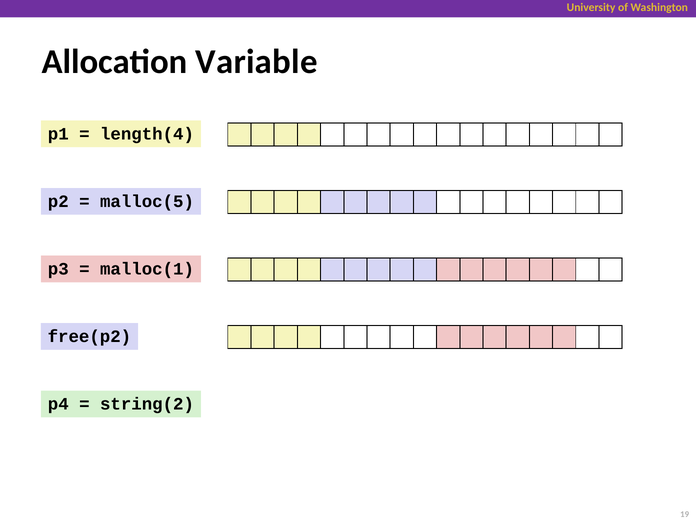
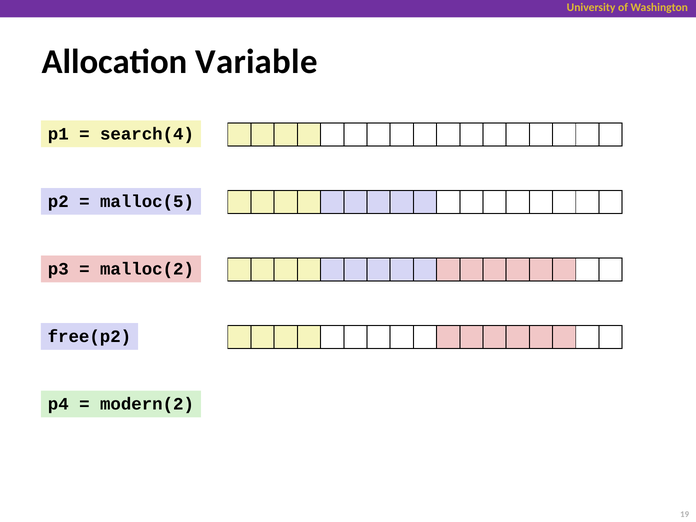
length(4: length(4 -> search(4 (147, 134)
malloc(1: malloc(1 -> malloc(2 (147, 269)
string(2: string(2 -> modern(2 (147, 404)
